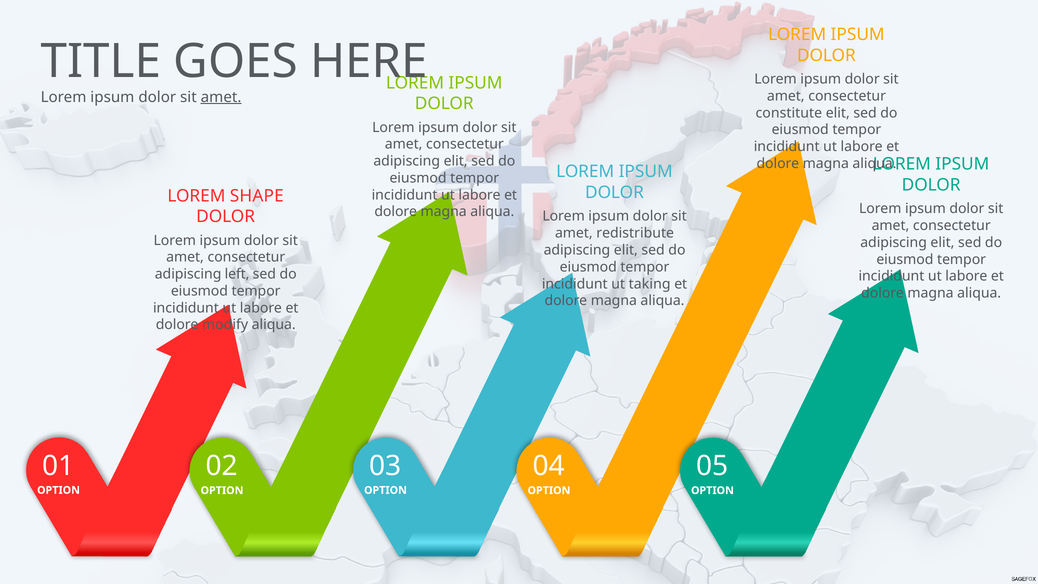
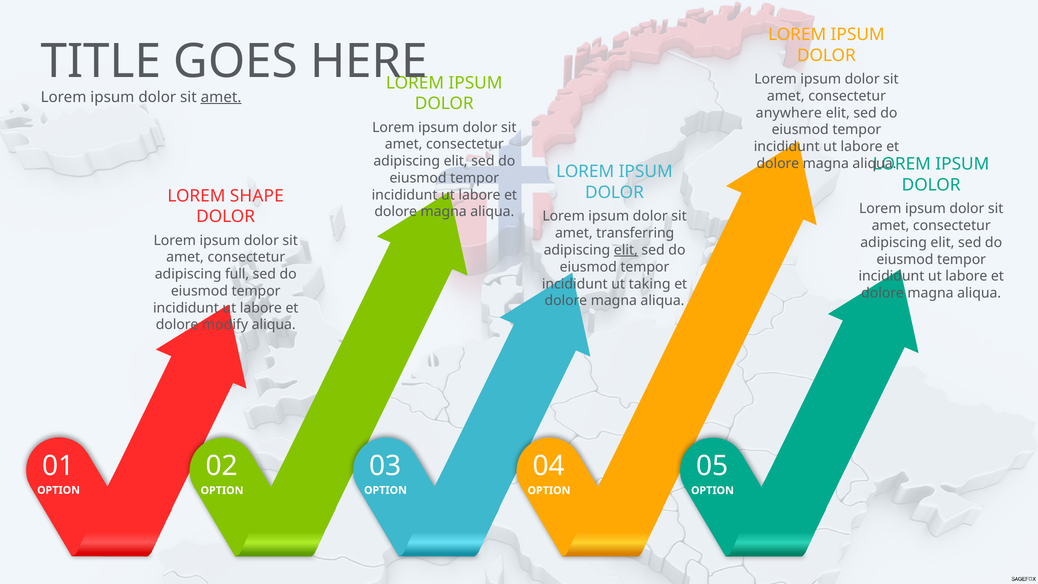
constitute: constitute -> anywhere (789, 113)
redistribute: redistribute -> transferring (635, 233)
elit underline: none -> present (626, 250)
left: left -> full (237, 274)
